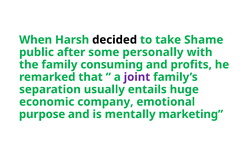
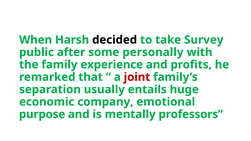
Shame: Shame -> Survey (204, 40)
consuming: consuming -> experience (112, 65)
joint colour: purple -> red (137, 77)
marketing: marketing -> professors (191, 114)
